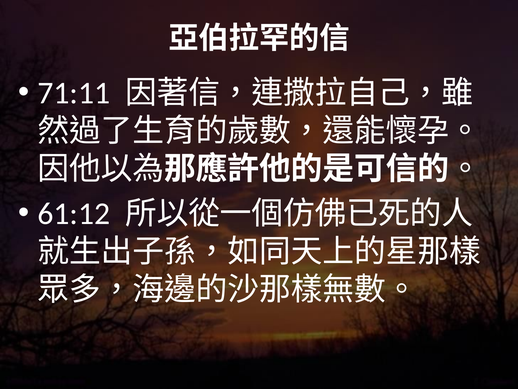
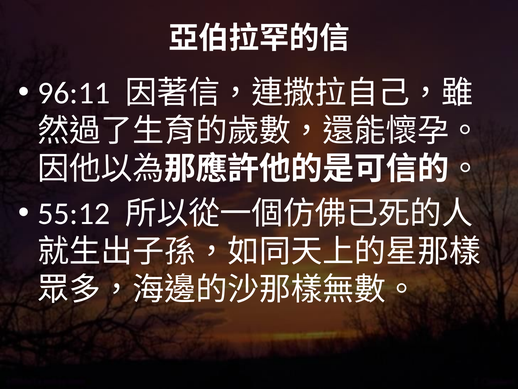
71:11: 71:11 -> 96:11 (74, 93)
61:12: 61:12 -> 55:12 (74, 213)
